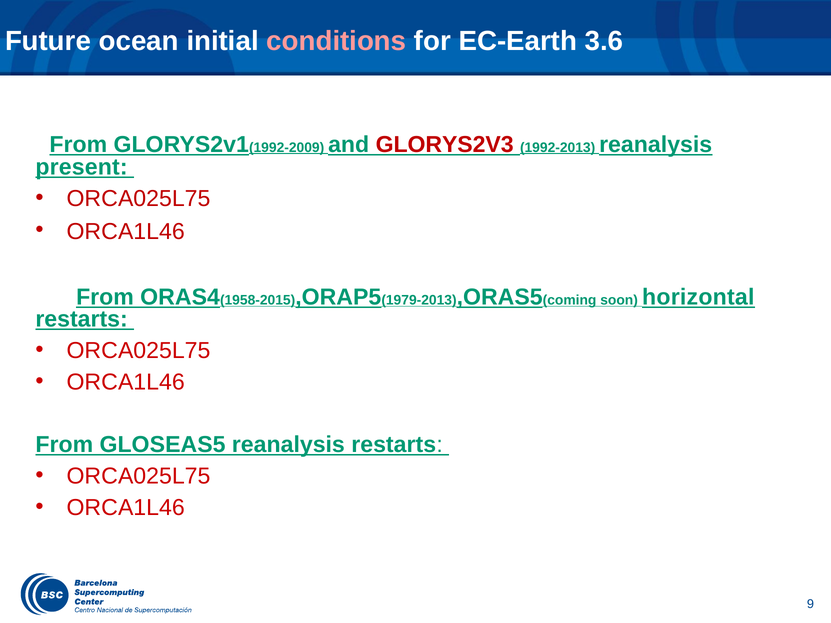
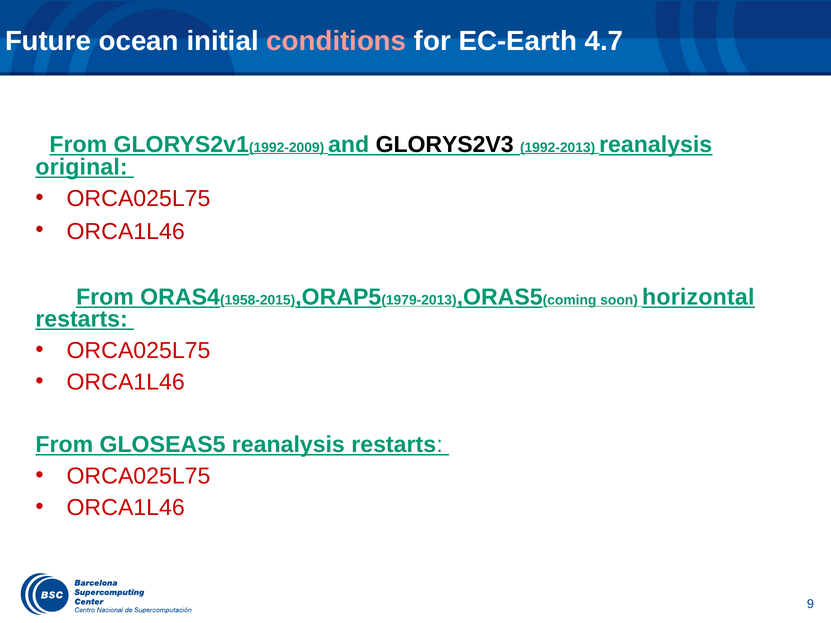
3.6: 3.6 -> 4.7 (604, 41)
GLORYS2V3 colour: red -> black (445, 145)
present: present -> original (82, 167)
